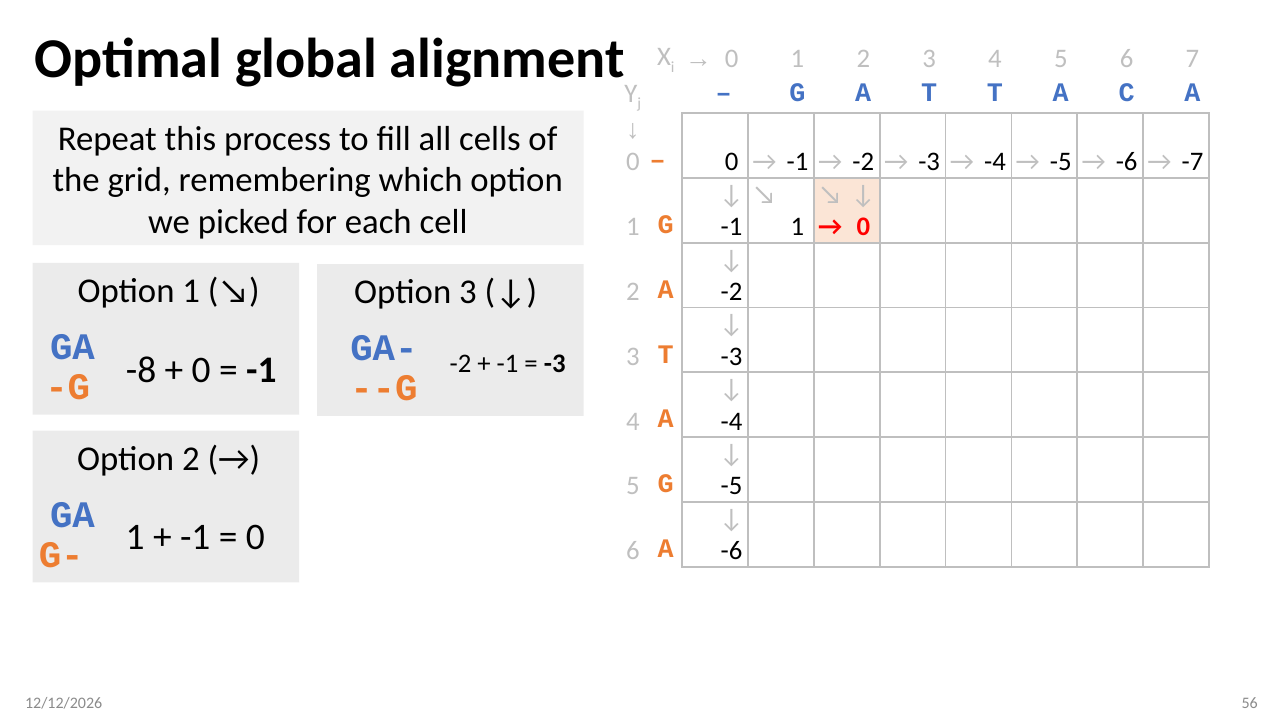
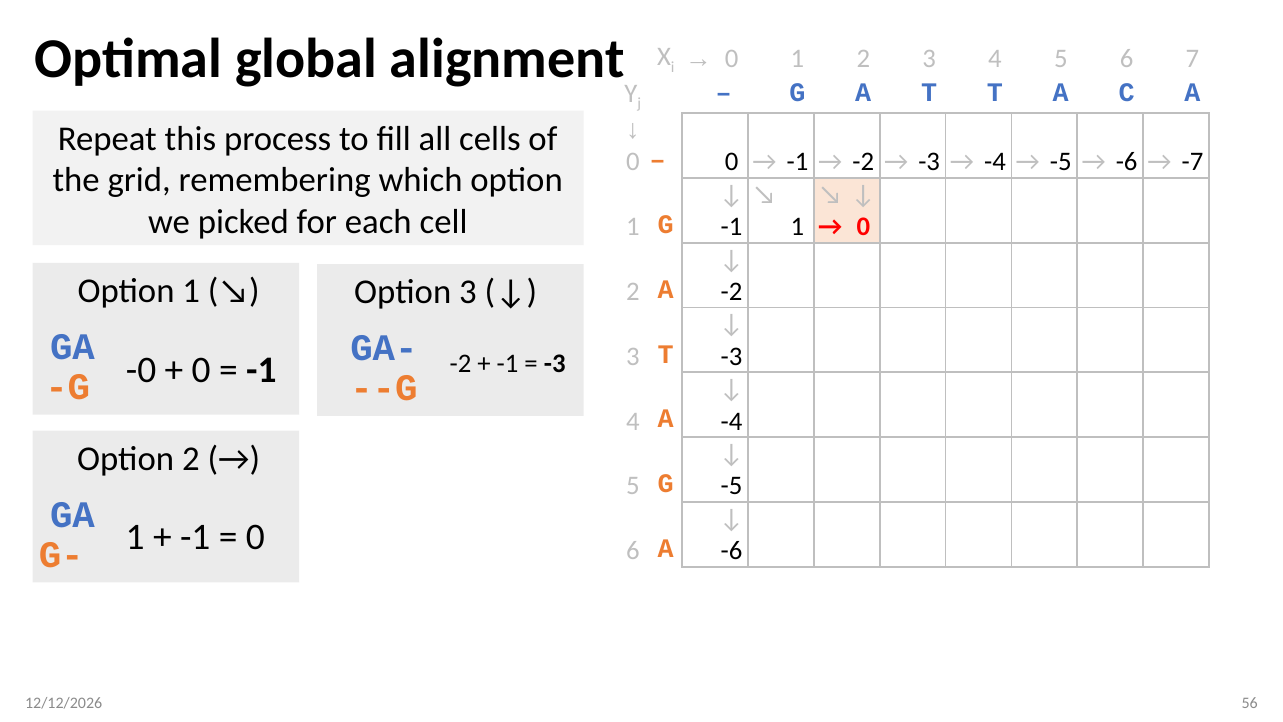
-8: -8 -> -0 (141, 370)
